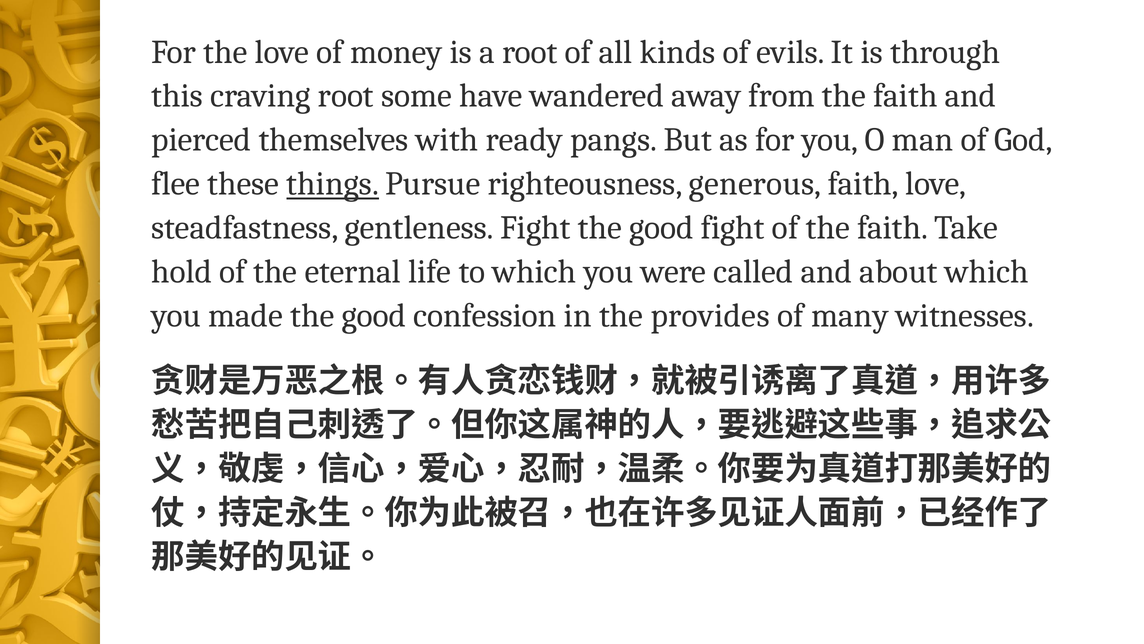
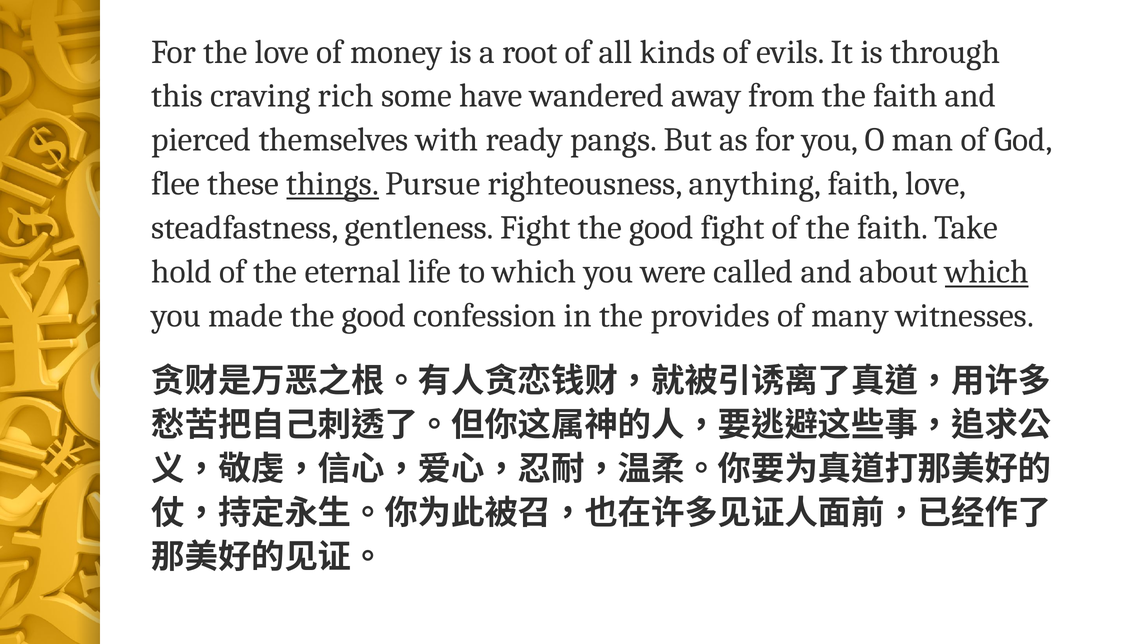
craving root: root -> rich (346, 96)
generous: generous -> anything (755, 184)
which underline: none -> present (987, 272)
